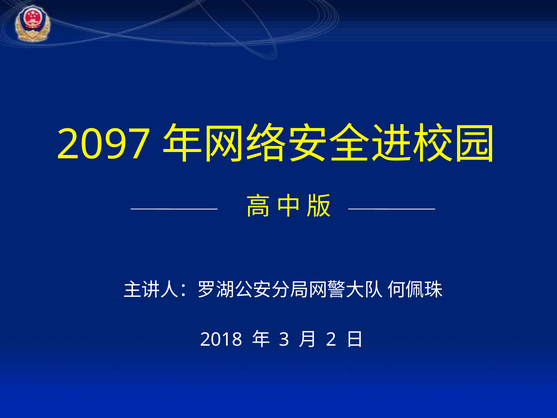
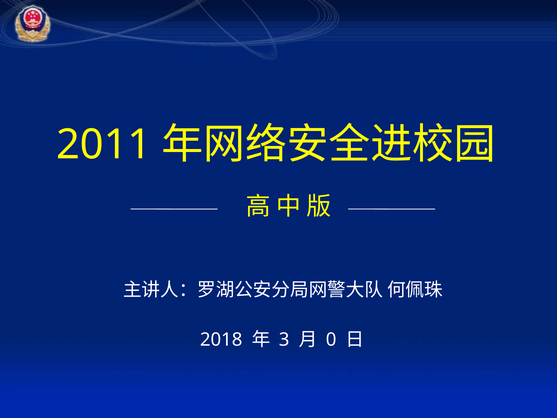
2097: 2097 -> 2011 (104, 145)
2: 2 -> 0 (331, 340)
